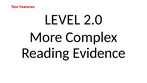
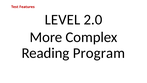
Evidence: Evidence -> Program (99, 53)
